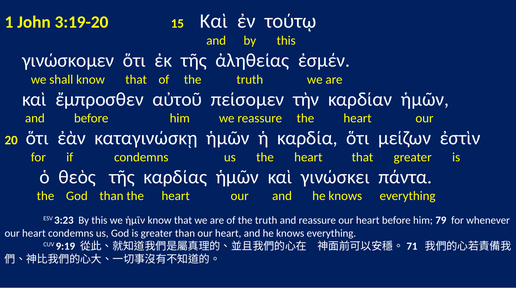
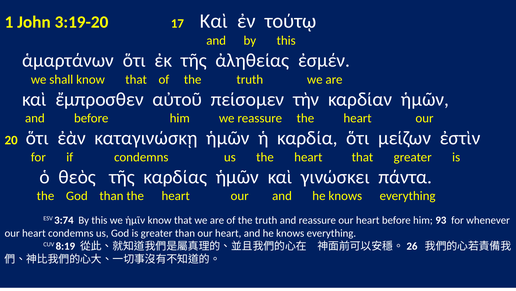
15: 15 -> 17 (177, 24)
γινώσκομεν: γινώσκομεν -> ἁμαρτάνων (68, 61)
3:23: 3:23 -> 3:74 (64, 220)
79: 79 -> 93 (441, 220)
9:19: 9:19 -> 8:19 (65, 246)
71: 71 -> 26 (412, 246)
